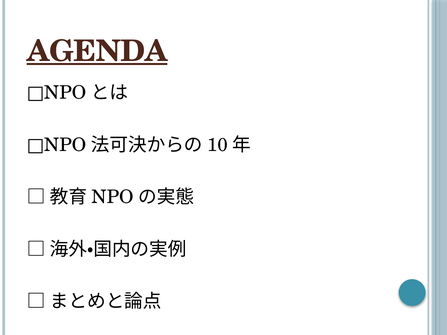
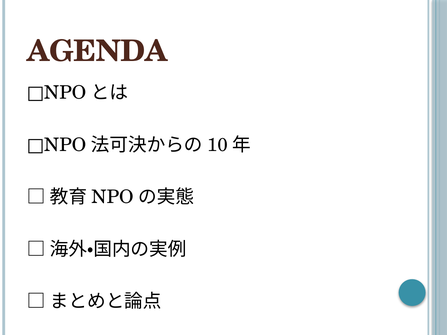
AGENDA underline: present -> none (97, 51)
